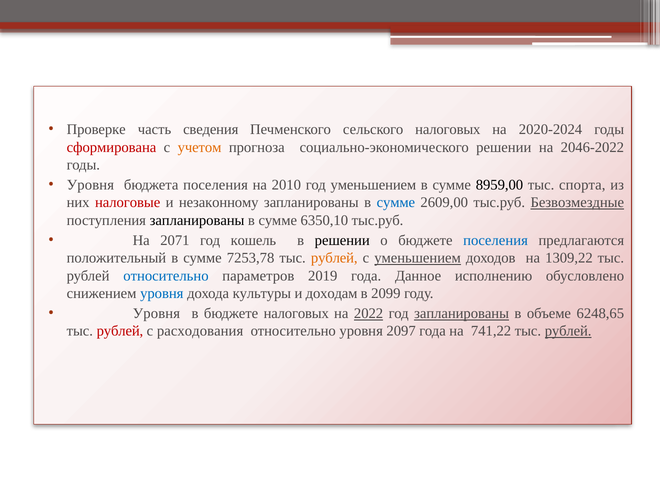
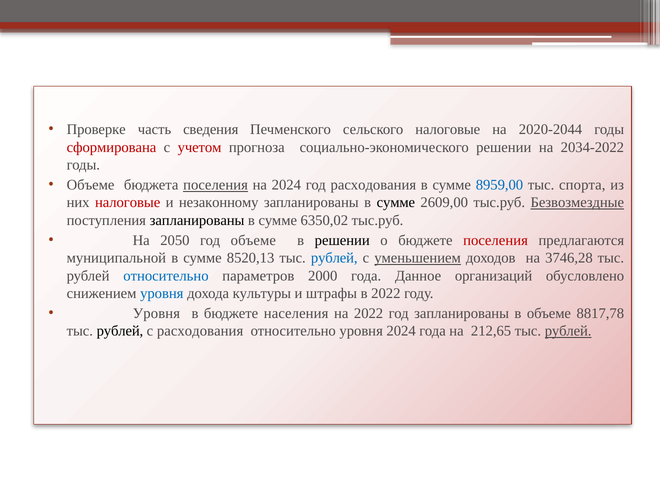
сельского налоговых: налоговых -> налоговые (448, 130)
2020-2024: 2020-2024 -> 2020-2044 (551, 130)
учетом colour: orange -> red (200, 147)
2046-2022: 2046-2022 -> 2034-2022 (592, 147)
Уровня: Уровня -> Объеме (91, 185)
поселения underline: none -> present (216, 185)
на 2010: 2010 -> 2024 (286, 185)
год уменьшением: уменьшением -> расходования (373, 185)
8959,00 colour: black -> blue (499, 185)
сумме colour: blue -> black (396, 203)
6350,10: 6350,10 -> 6350,02 (324, 220)
2071: 2071 -> 2050 (175, 241)
год кошель: кошель -> объеме (253, 241)
поселения colour: blue -> red (496, 241)
положительный: положительный -> муниципальной (116, 258)
7253,78: 7253,78 -> 8520,13 (251, 258)
рублей colour: orange -> blue (334, 258)
1309,22: 1309,22 -> 3746,28 (569, 258)
2019: 2019 -> 2000 (323, 276)
исполнению: исполнению -> организаций (494, 276)
доходам: доходам -> штрафы (332, 293)
в 2099: 2099 -> 2022 (386, 293)
бюджете налоговых: налоговых -> населения (296, 314)
2022 underline: present -> none (369, 314)
запланированы underline: present -> none (462, 314)
6248,65: 6248,65 -> 8817,78 (600, 314)
рублей colour: red -> black (120, 331)
уровня 2097: 2097 -> 2024 (401, 331)
741,22: 741,22 -> 212,65 (491, 331)
